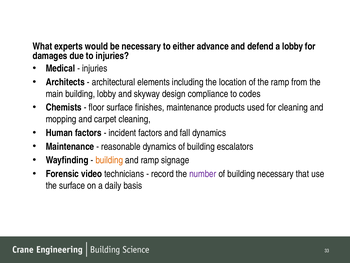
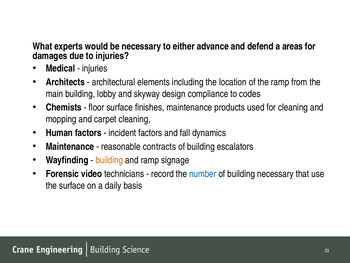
a lobby: lobby -> areas (293, 46)
reasonable dynamics: dynamics -> contracts (159, 146)
number colour: purple -> blue (203, 174)
